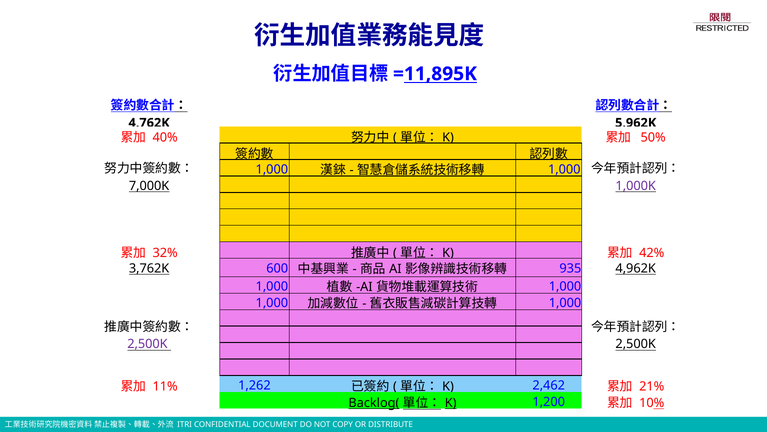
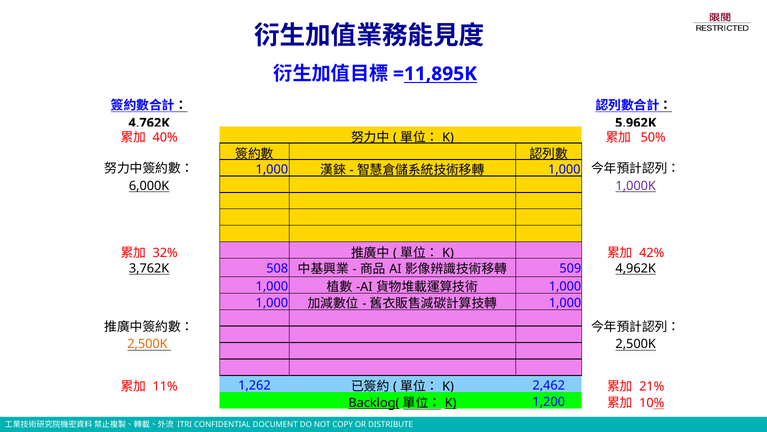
7,000K: 7,000K -> 6,000K (149, 186)
600: 600 -> 508 (277, 268)
935: 935 -> 509 (570, 268)
2,500K colour: purple -> orange (147, 344)
